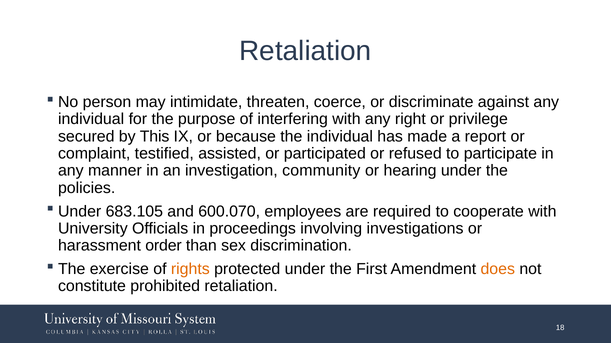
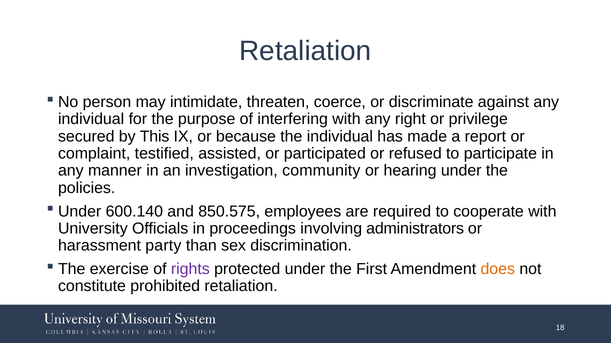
683.105: 683.105 -> 600.140 (134, 212)
600.070: 600.070 -> 850.575 (229, 212)
investigations: investigations -> administrators (415, 229)
order: order -> party (163, 246)
rights colour: orange -> purple (190, 270)
